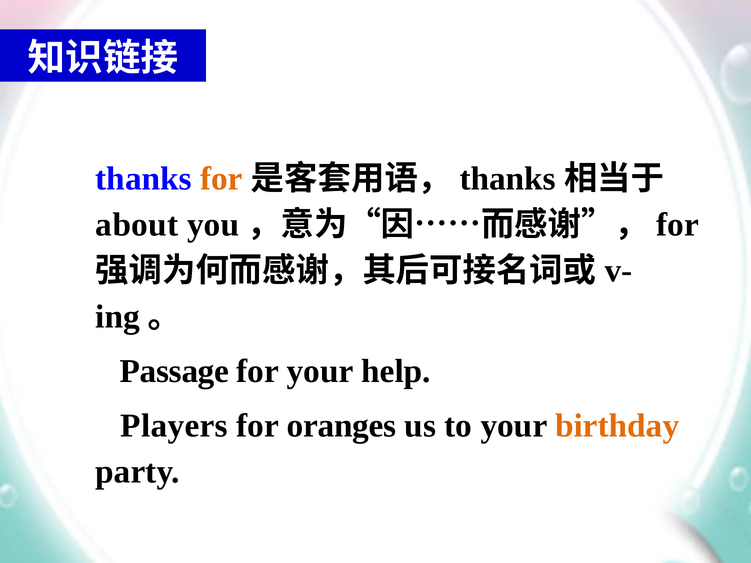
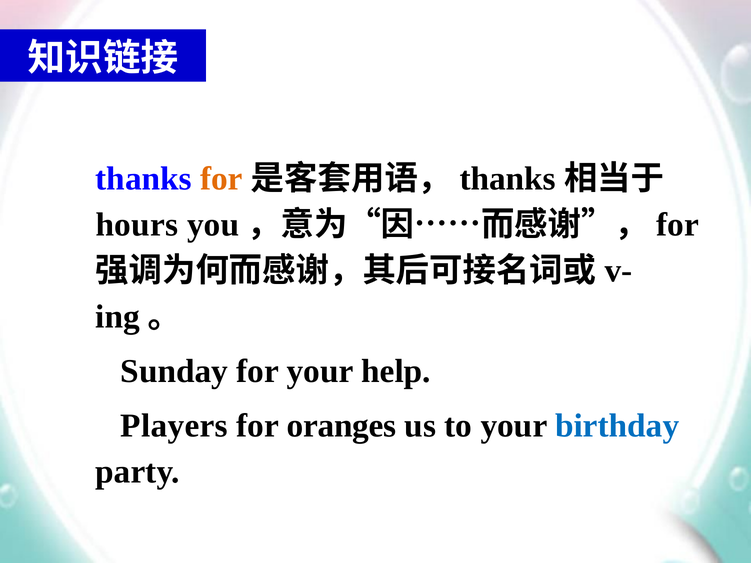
about: about -> hours (137, 225)
Passage: Passage -> Sunday (174, 371)
birthday colour: orange -> blue (617, 426)
